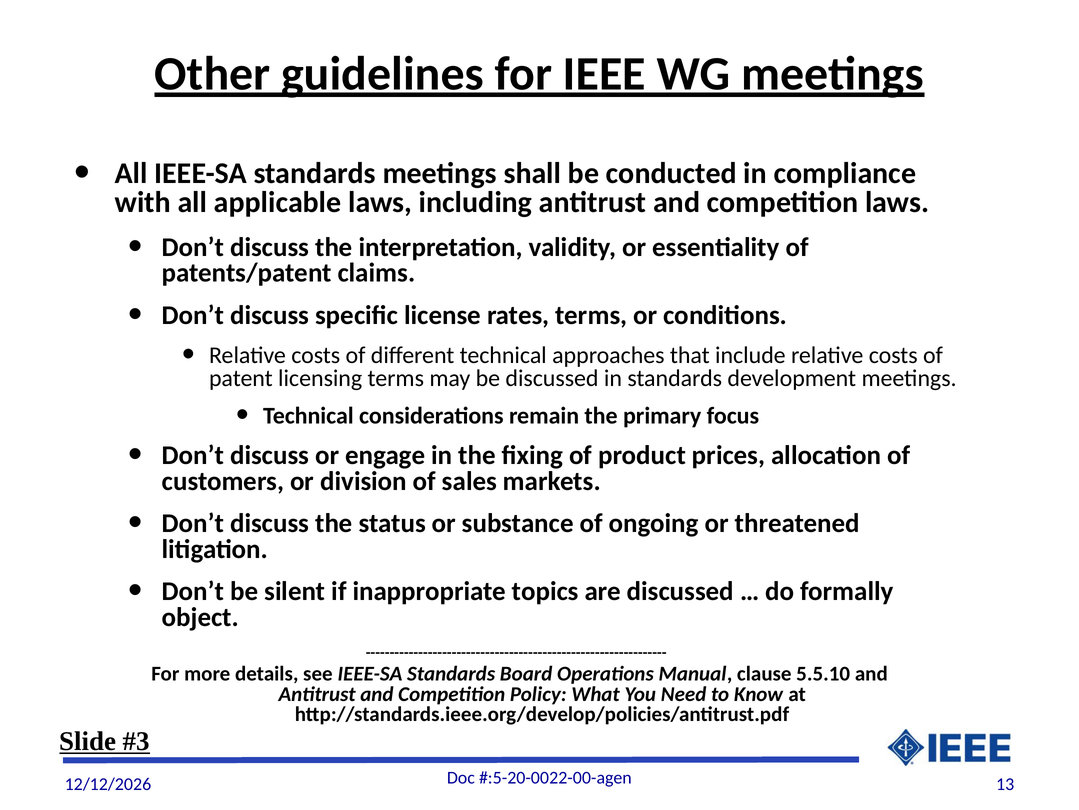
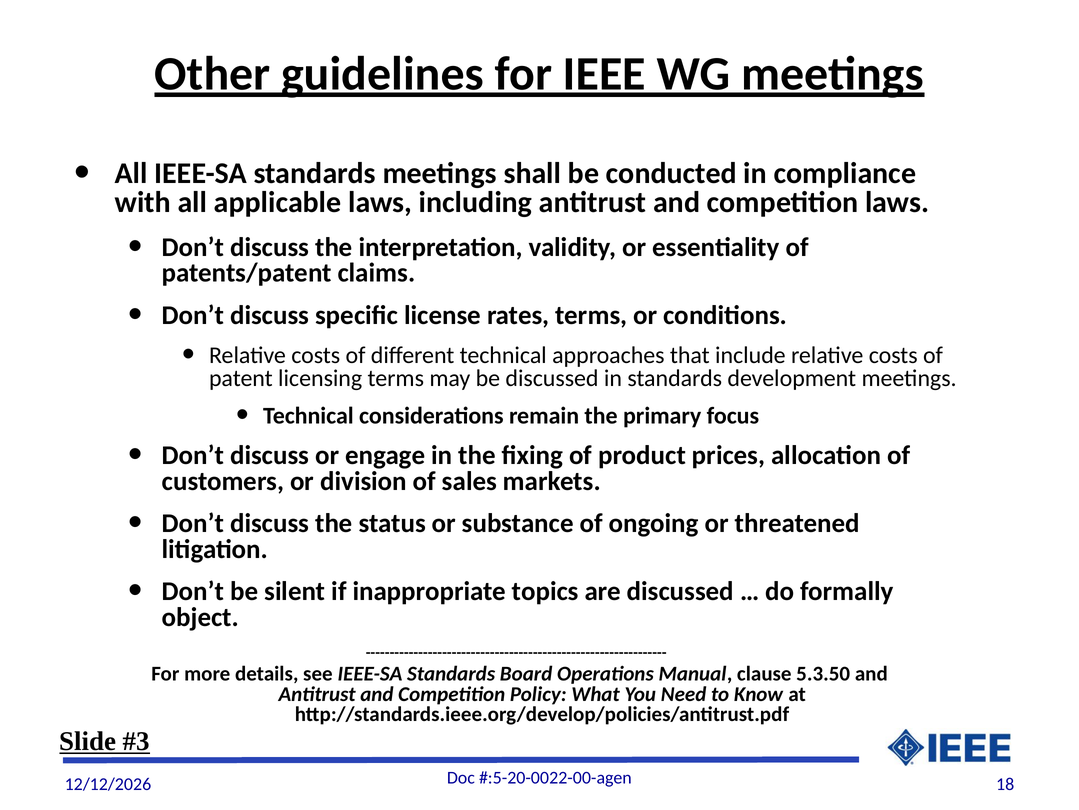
5.5.10: 5.5.10 -> 5.3.50 (823, 673)
13: 13 -> 18 (1005, 783)
